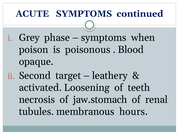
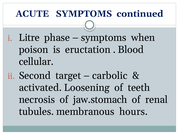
Grey: Grey -> Litre (29, 37)
poisonous: poisonous -> eructation (88, 49)
opaque: opaque -> cellular (36, 61)
leathery: leathery -> carbolic (110, 75)
